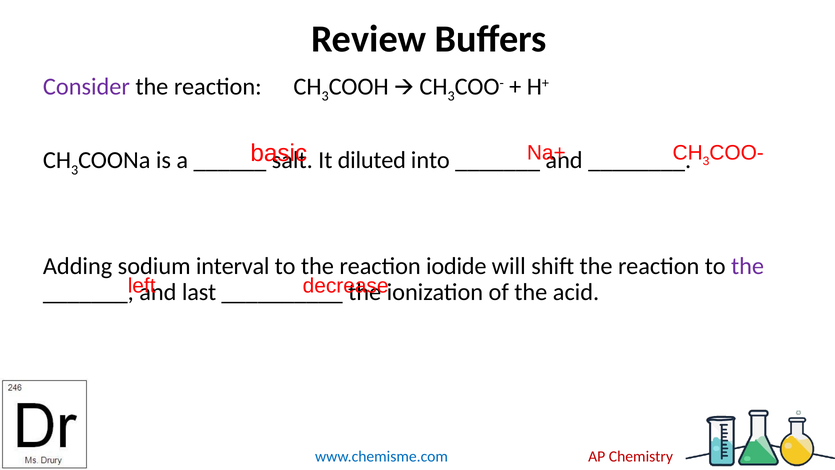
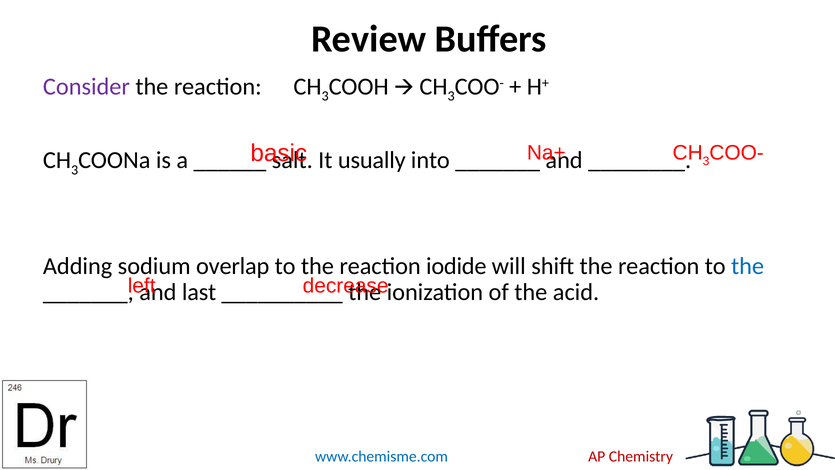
diluted: diluted -> usually (372, 160)
interval: interval -> overlap (233, 266)
the colour: purple -> blue (748, 266)
